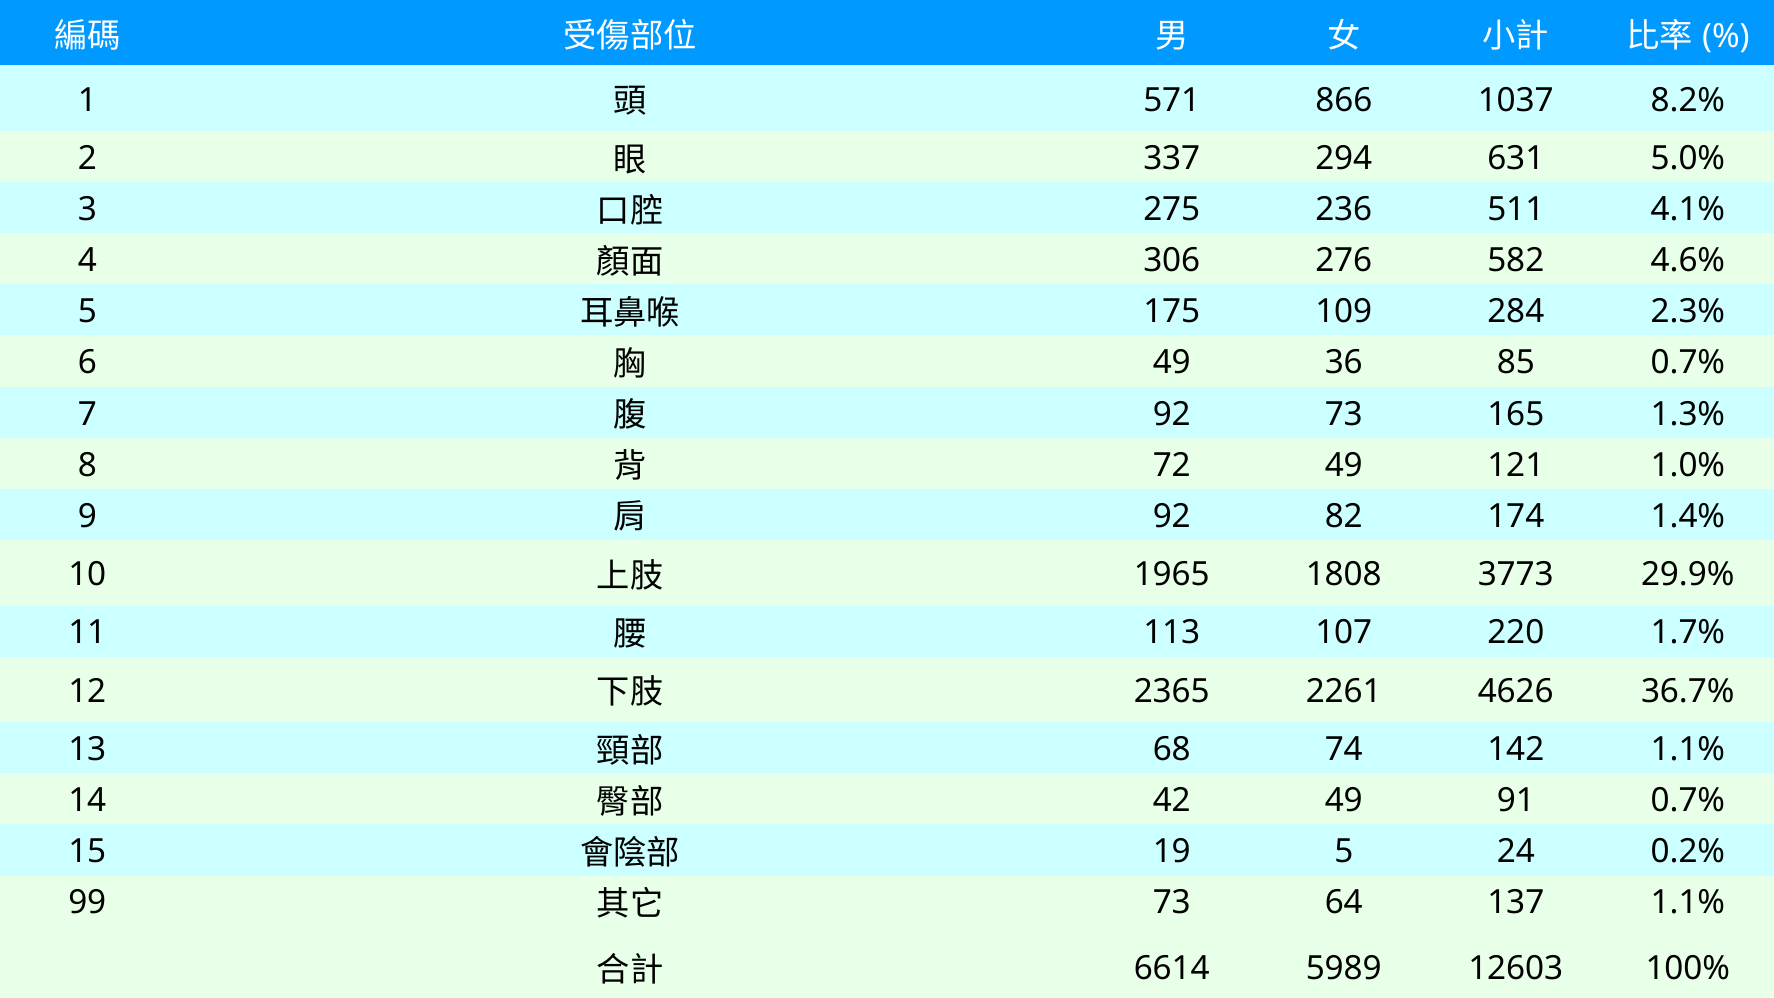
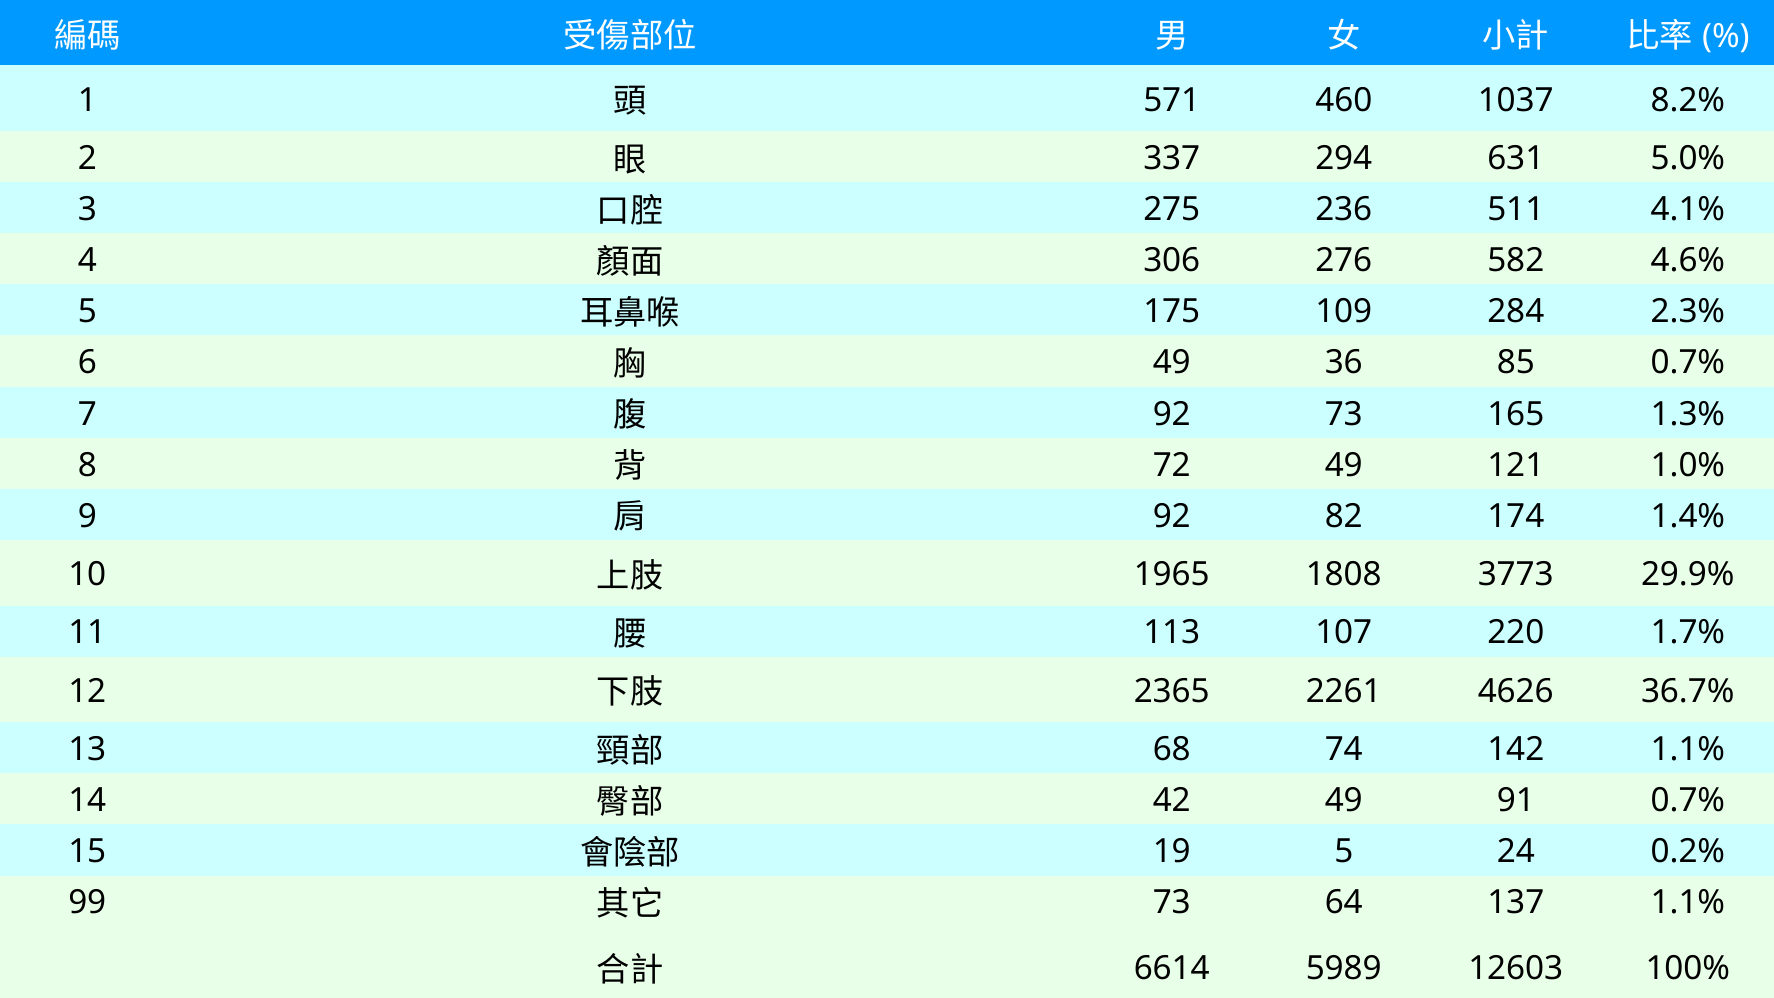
866: 866 -> 460 (1344, 100)
